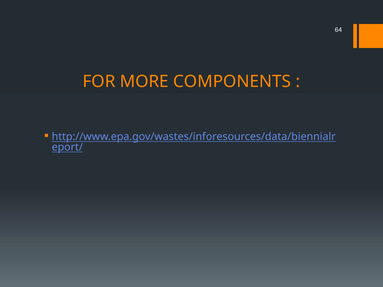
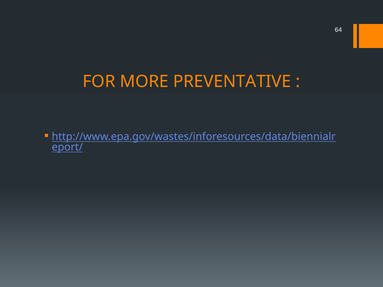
COMPONENTS: COMPONENTS -> PREVENTATIVE (232, 82)
